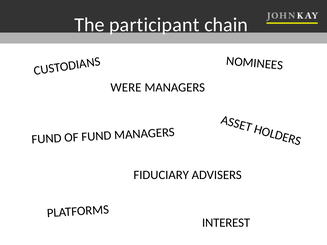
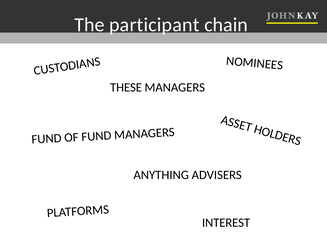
WERE: WERE -> THESE (126, 88)
FIDUCIARY: FIDUCIARY -> ANYTHING (161, 175)
